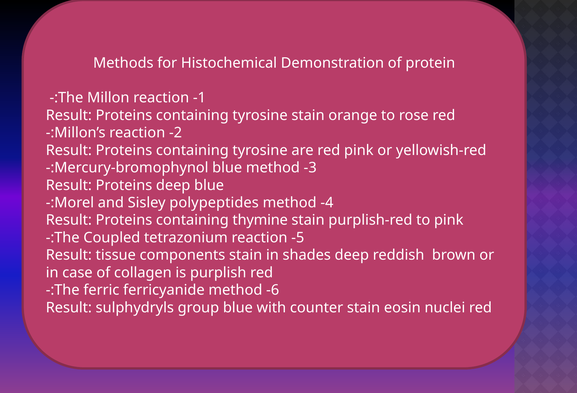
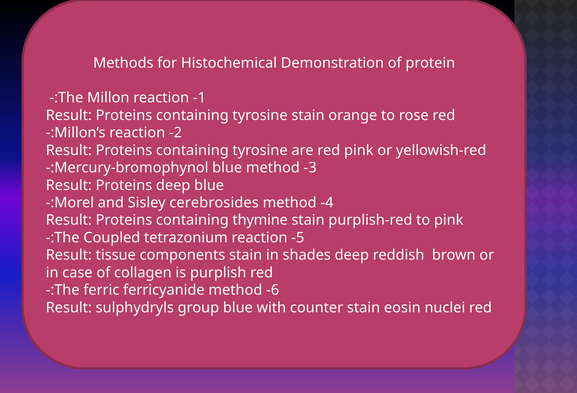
polypeptides: polypeptides -> cerebrosides (214, 202)
